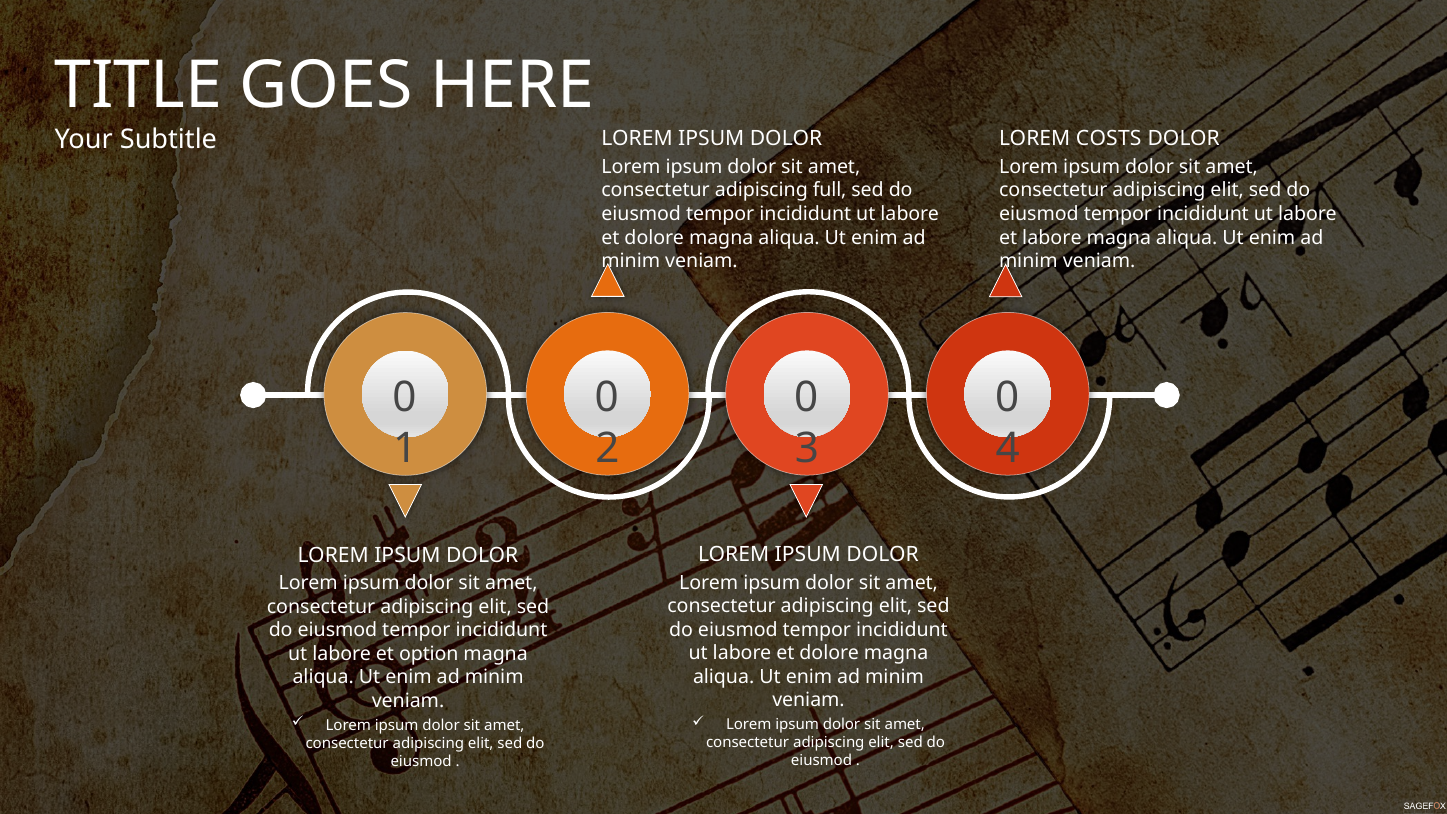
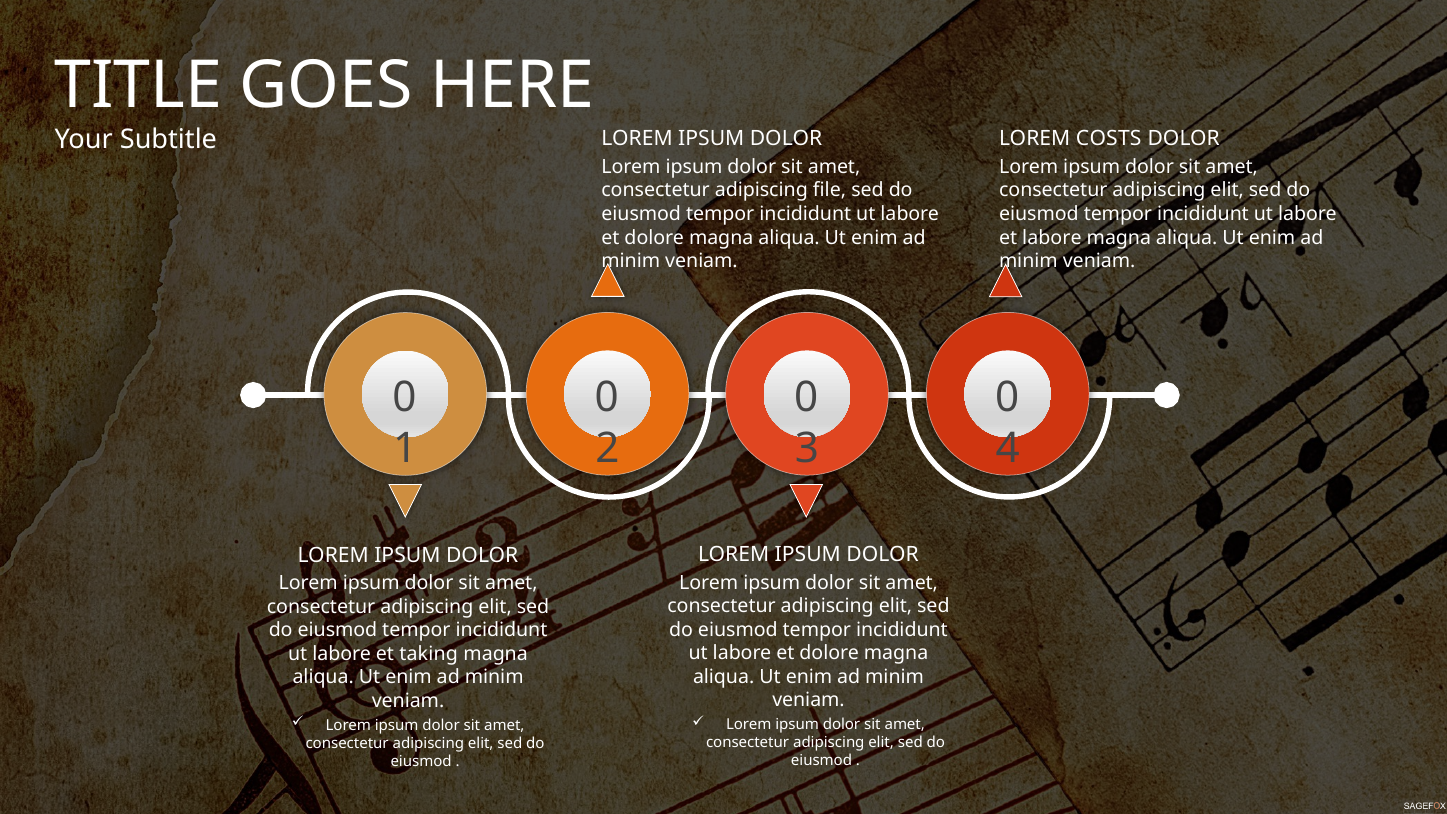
full: full -> file (830, 190)
option: option -> taking (429, 654)
